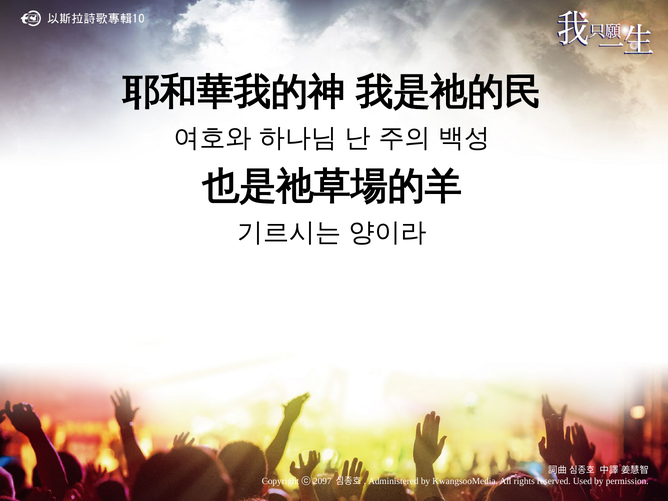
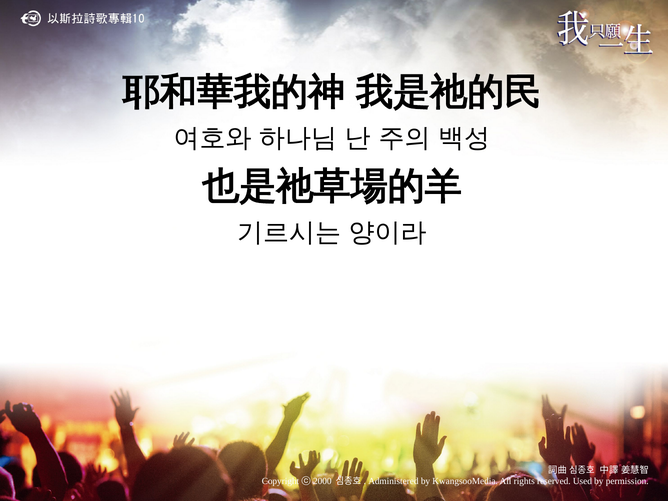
2097: 2097 -> 2000 (322, 481)
